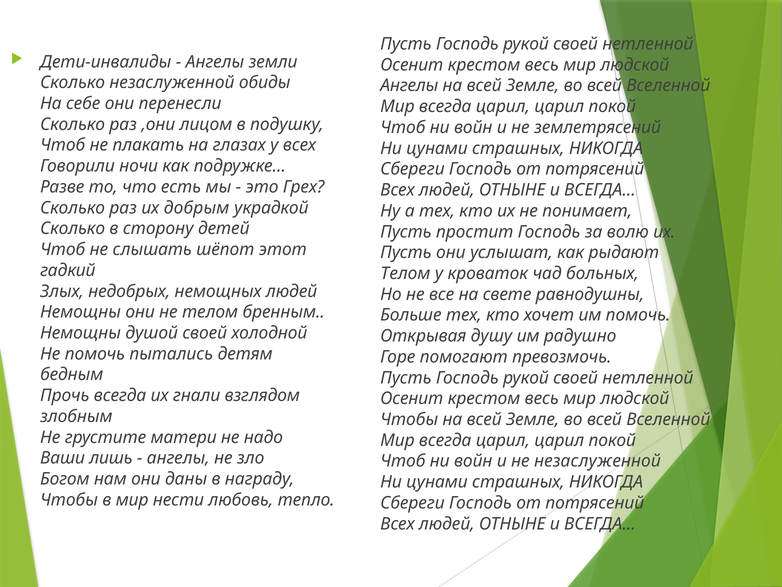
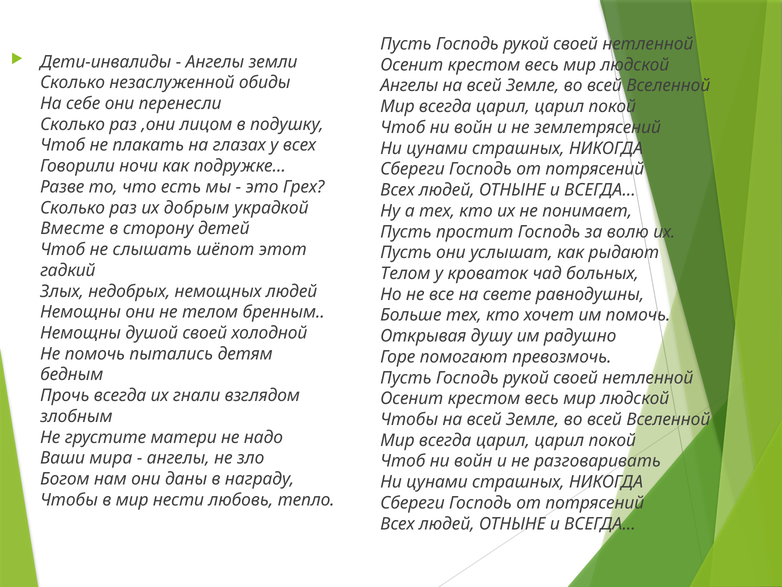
Сколько: Сколько -> Вместе (72, 229)
лишь: лишь -> мира (111, 458)
не незаслуженной: незаслуженной -> разговаривать (598, 461)
